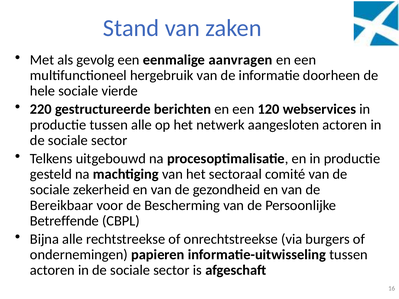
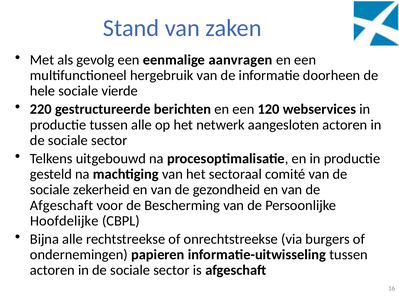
Bereikbaar: Bereikbaar -> Afgeschaft (62, 205)
Betreffende: Betreffende -> Hoofdelijke (64, 221)
